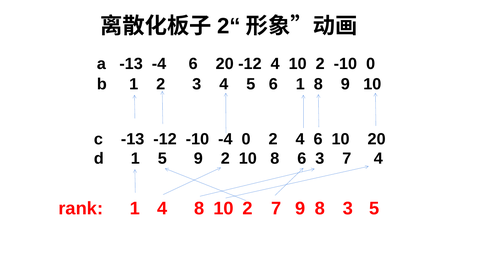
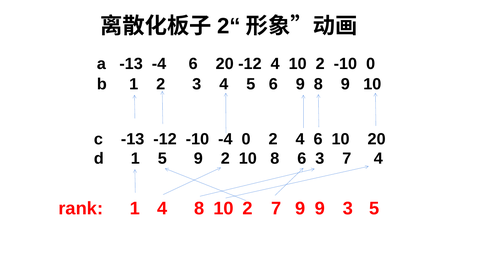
6 1: 1 -> 9 (300, 84)
7 8: 8 -> 9 (320, 209)
